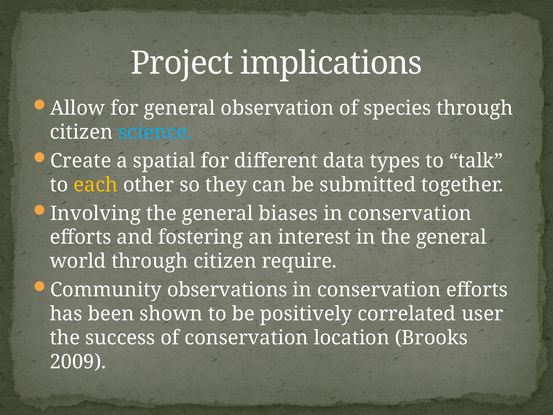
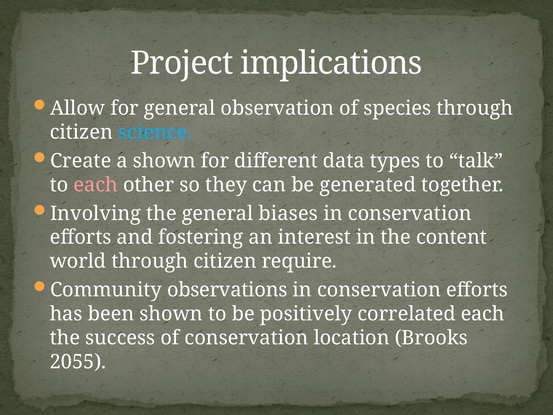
a spatial: spatial -> shown (164, 161)
each colour: yellow -> pink (96, 185)
submitted: submitted -> generated (368, 185)
in the general: general -> content (451, 237)
correlated user: user -> each (483, 314)
2009: 2009 -> 2055 (78, 362)
